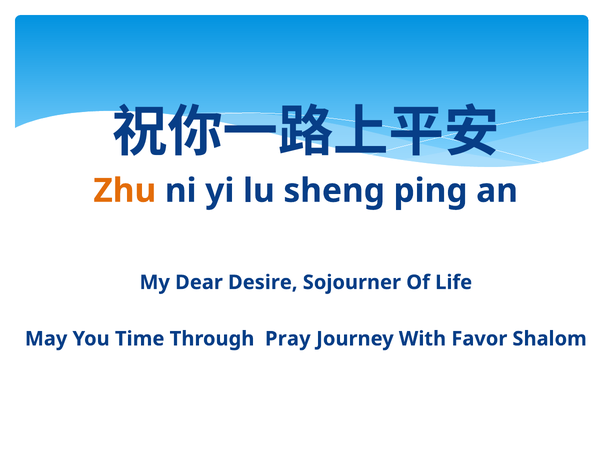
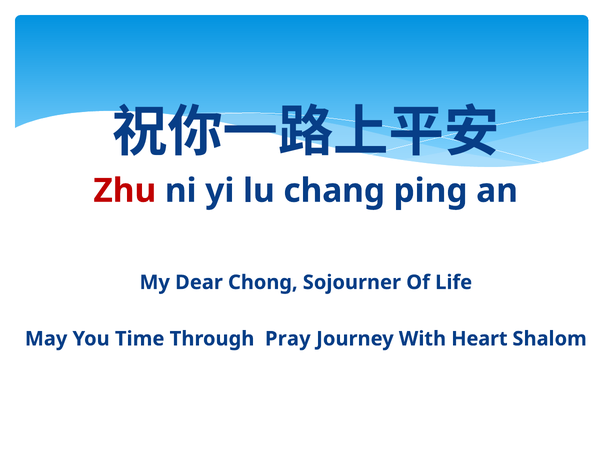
Zhu colour: orange -> red (125, 190)
sheng: sheng -> chang (334, 190)
Desire: Desire -> Chong (263, 282)
Favor: Favor -> Heart (479, 338)
